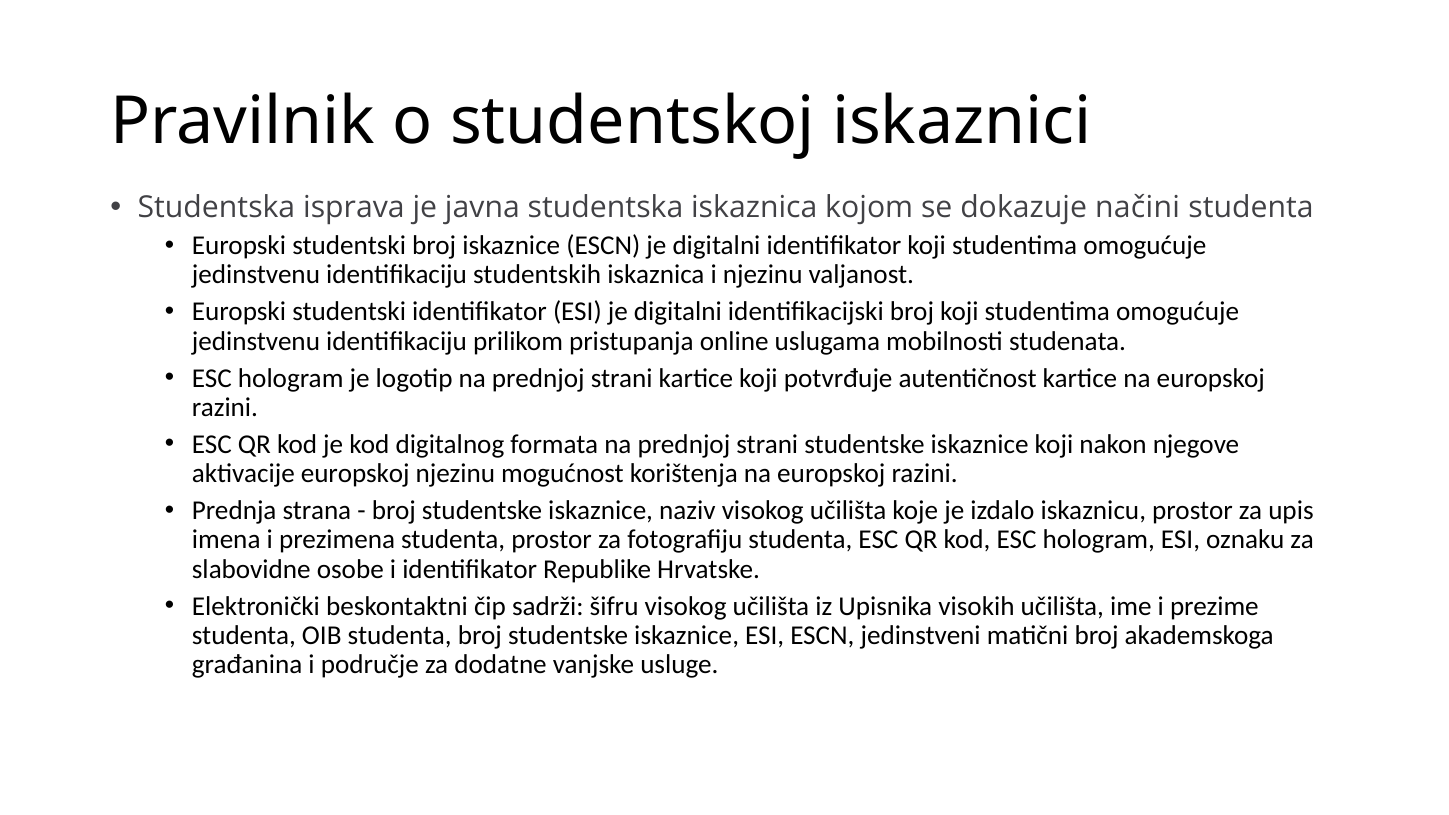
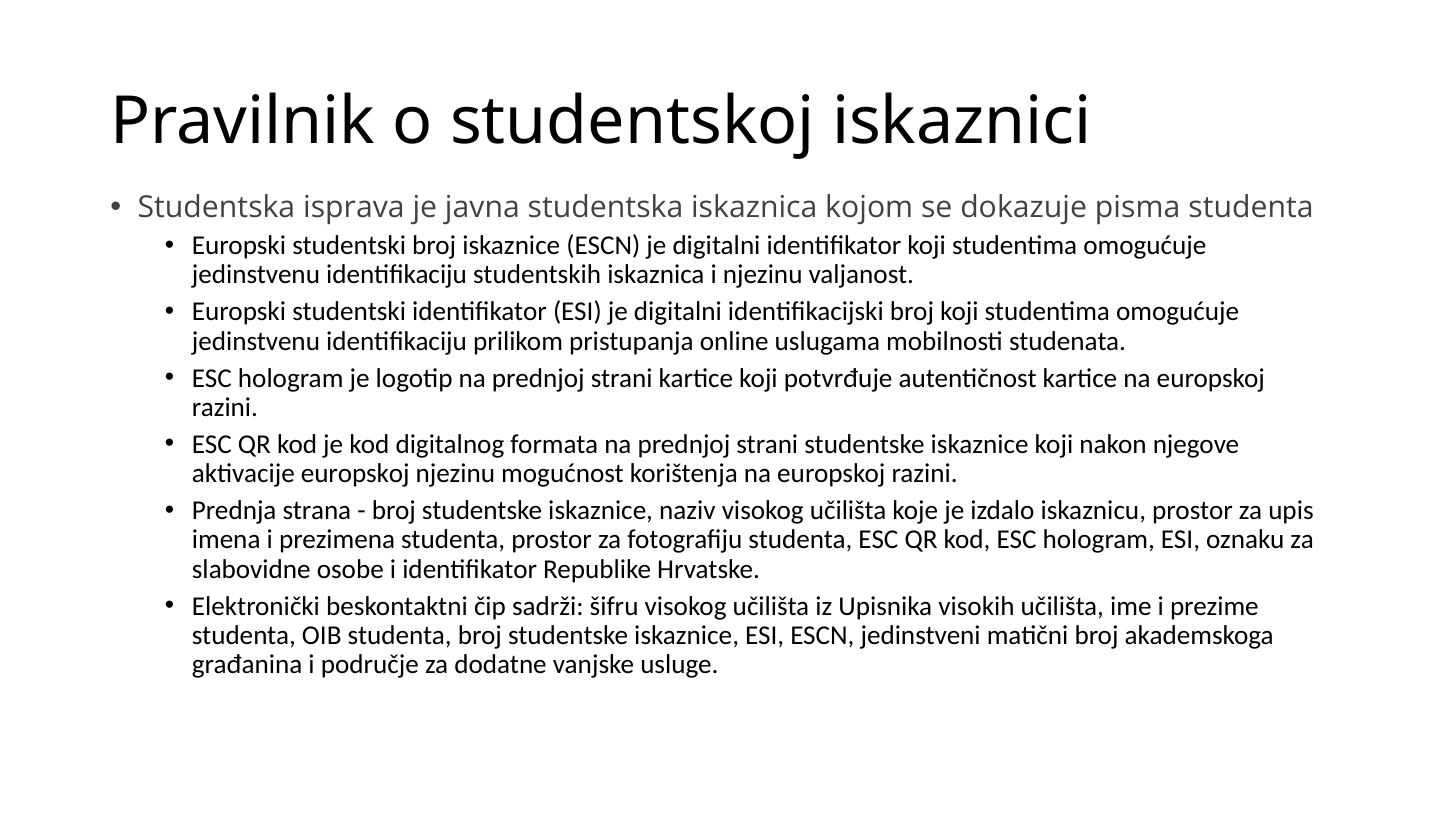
načini: načini -> pisma (1138, 207)
